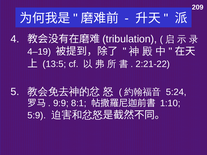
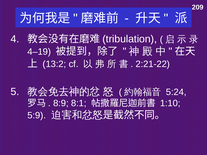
13:5: 13:5 -> 13:2 (54, 64)
9:9: 9:9 -> 8:9 (61, 103)
